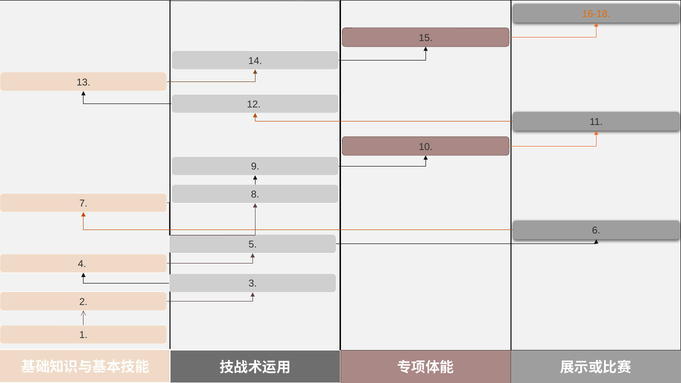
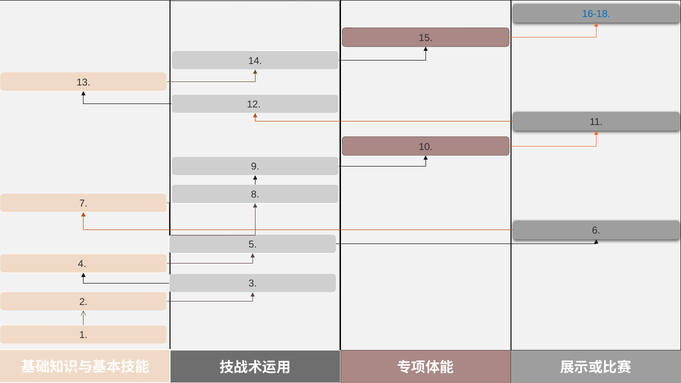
16-18 colour: orange -> blue (596, 14)
